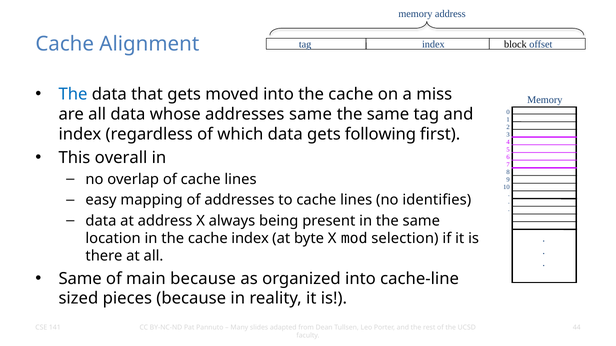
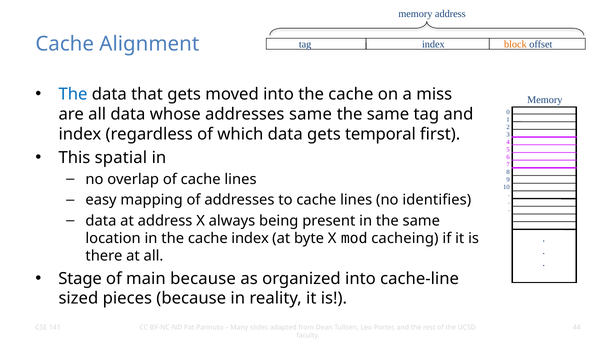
block colour: black -> orange (515, 44)
following: following -> temporal (380, 134)
overall: overall -> spatial (121, 158)
selection: selection -> cacheing (405, 239)
Same: Same -> Stage (80, 279)
